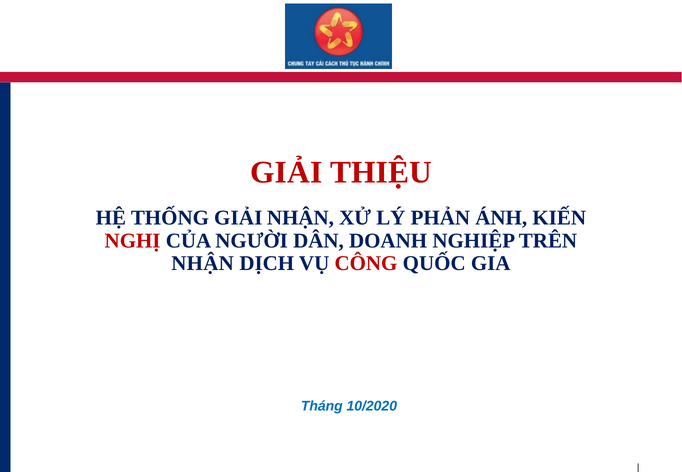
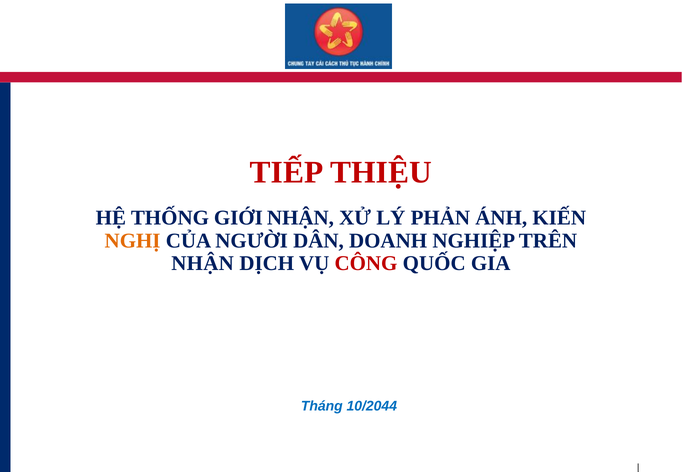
GIẢI: GIẢI -> TIẾP (287, 173)
THỐNG GIẢI: GIẢI -> GIỚI (238, 218)
NGHỊ colour: red -> orange (133, 241)
10/2020: 10/2020 -> 10/2044 (372, 406)
